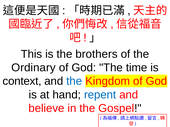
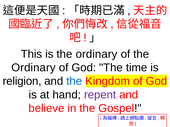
is the brothers: brothers -> ordinary (96, 54)
context: context -> religion (22, 81)
repent colour: blue -> purple (100, 95)
